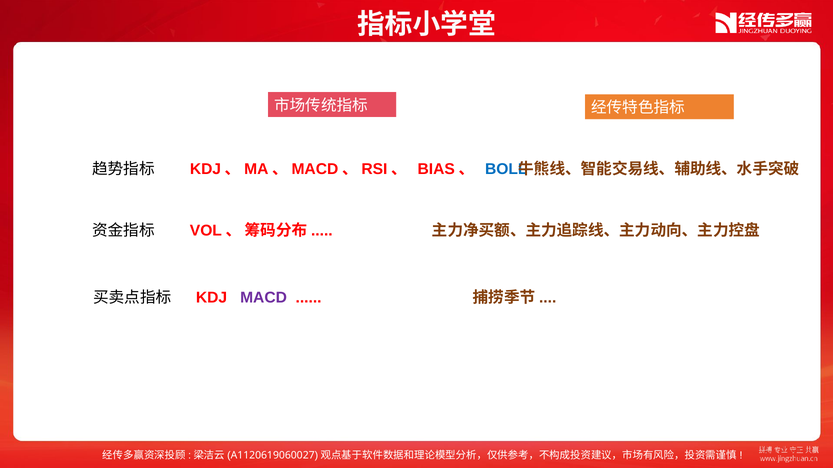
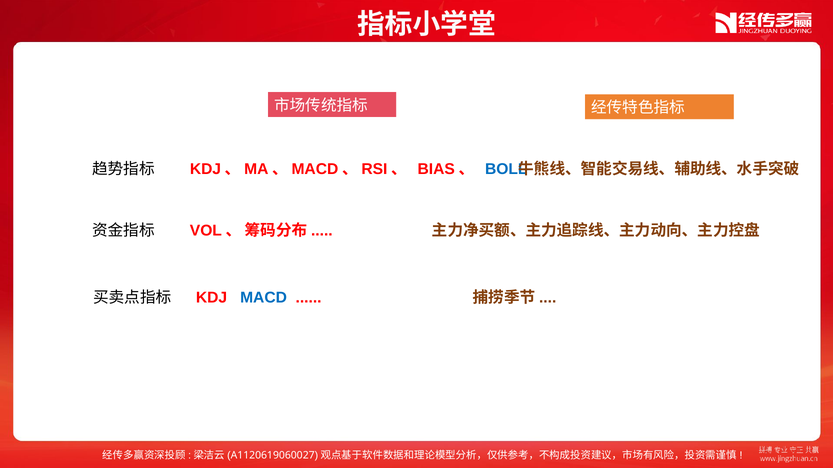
MACD colour: purple -> blue (264, 298)
